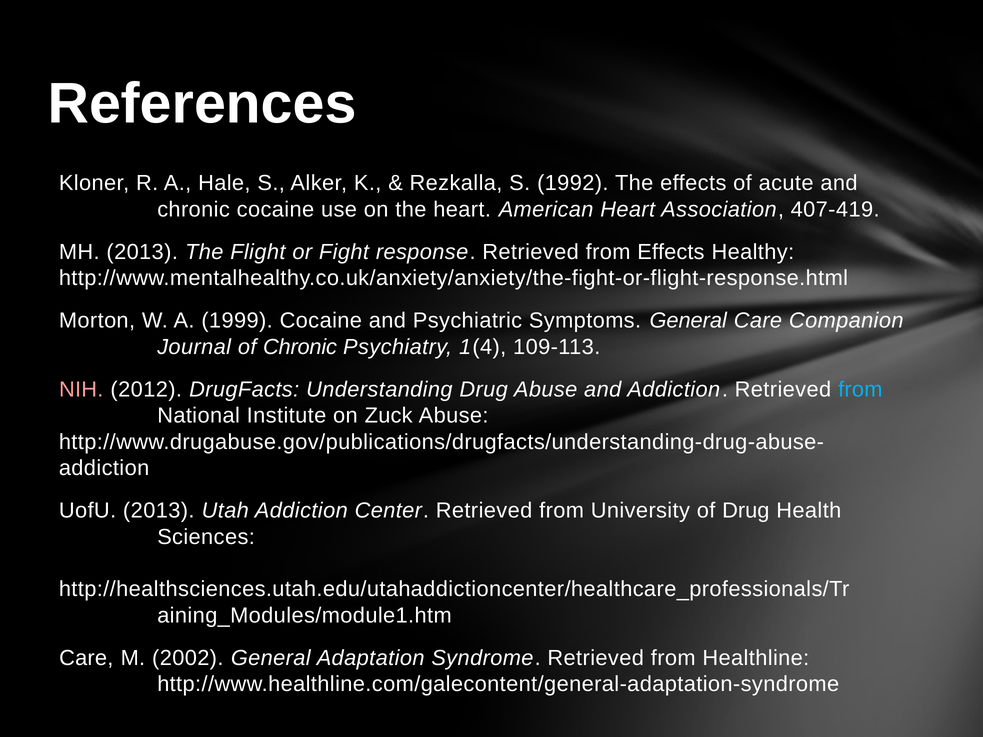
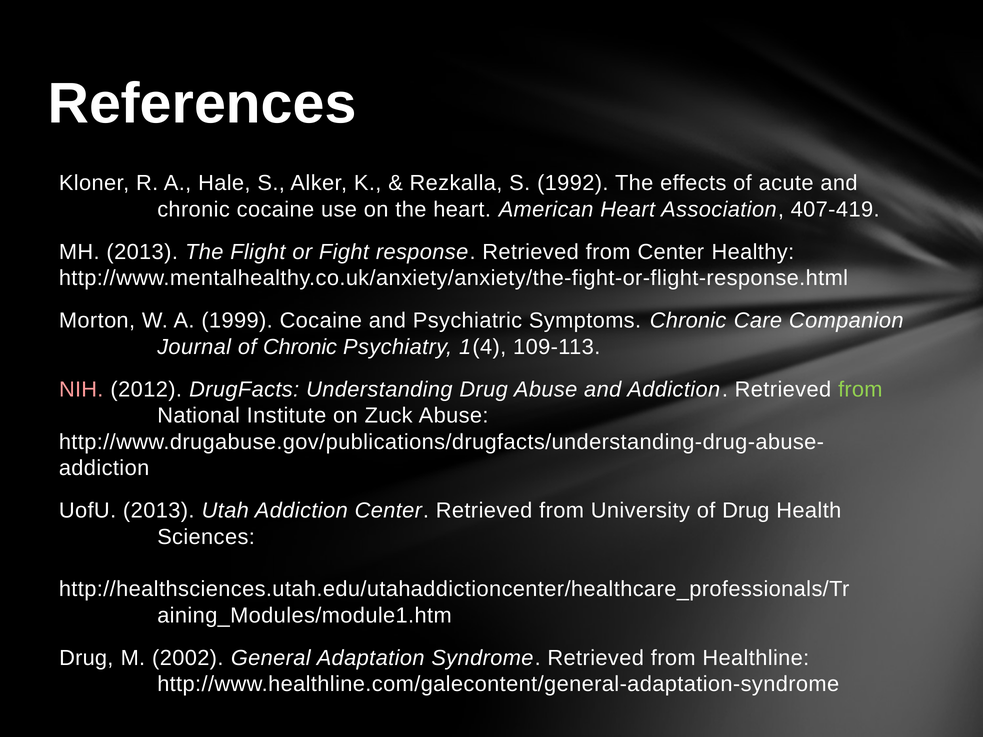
from Effects: Effects -> Center (671, 252)
Symptoms General: General -> Chronic (688, 321)
from colour: light blue -> light green (860, 390)
Care: Care -> Drug (86, 658)
